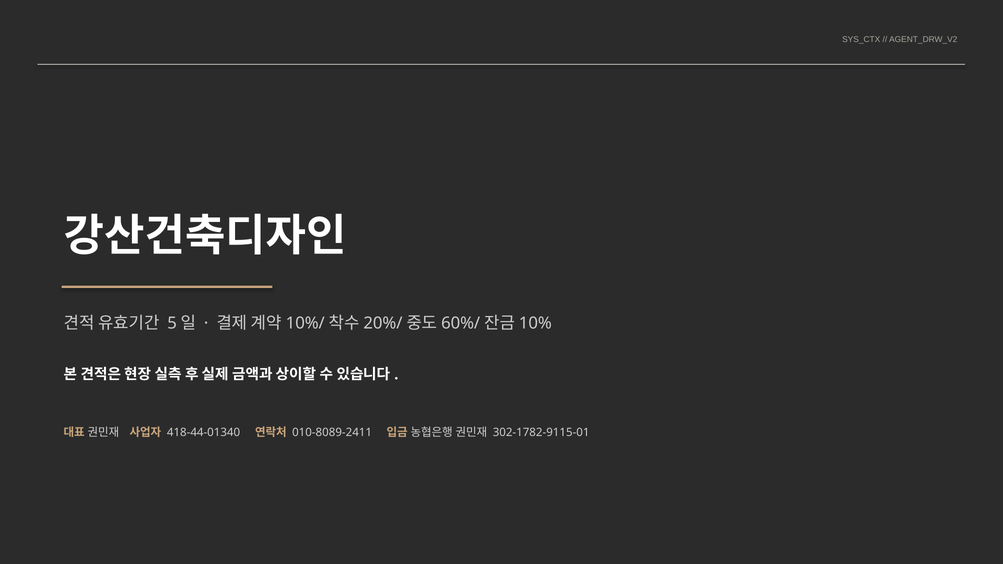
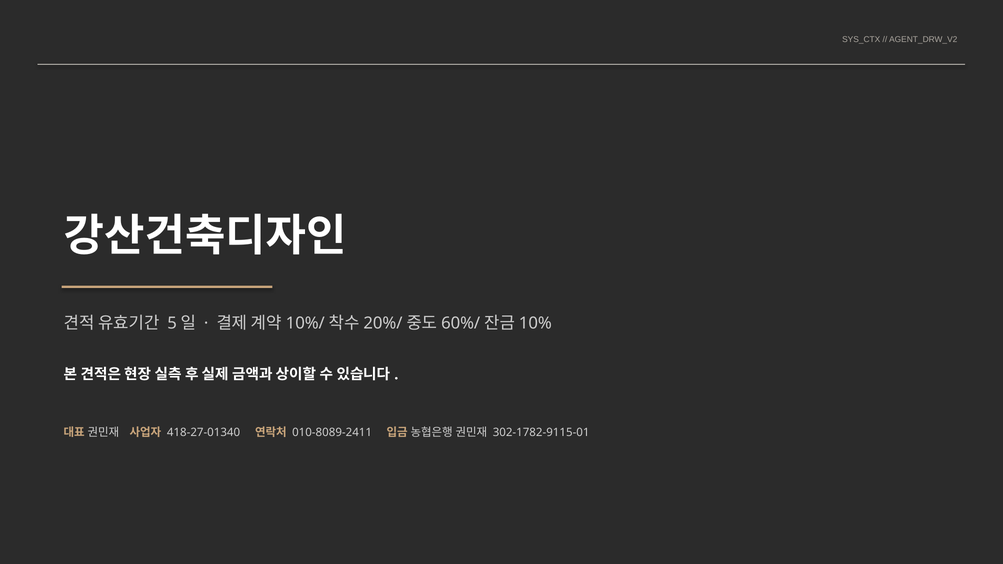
418-44-01340: 418-44-01340 -> 418-27-01340 (204, 433)
